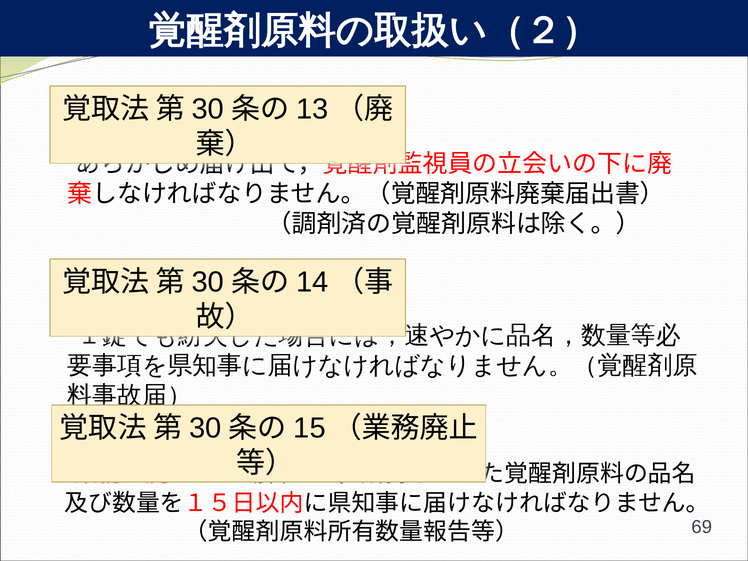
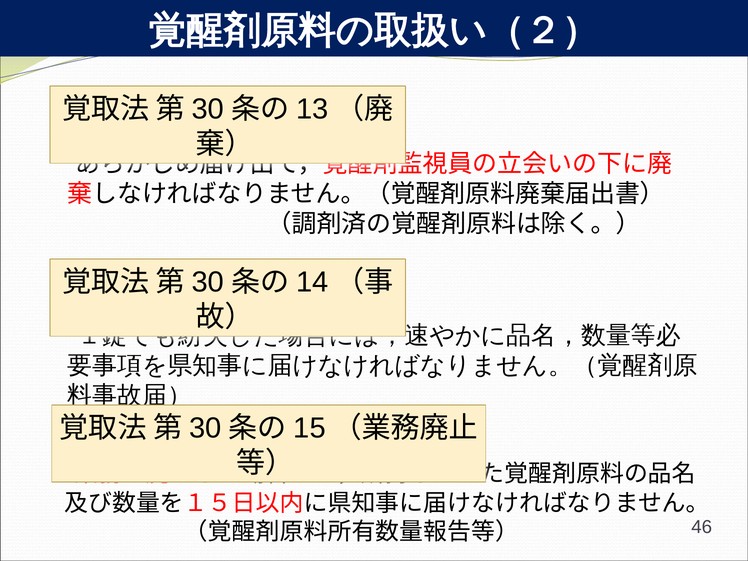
69: 69 -> 46 (702, 527)
